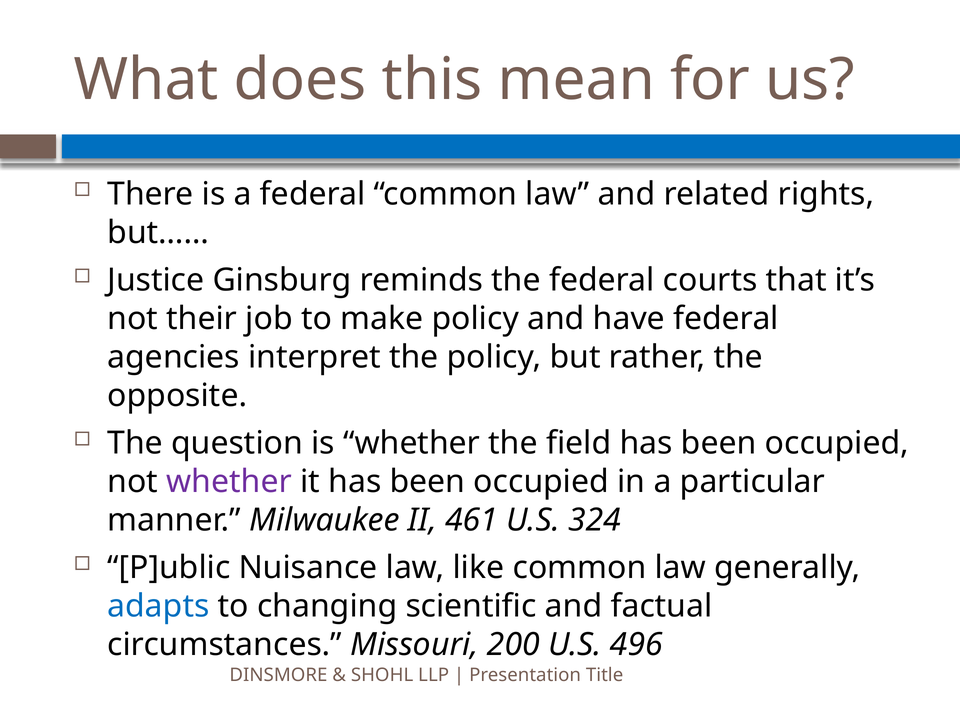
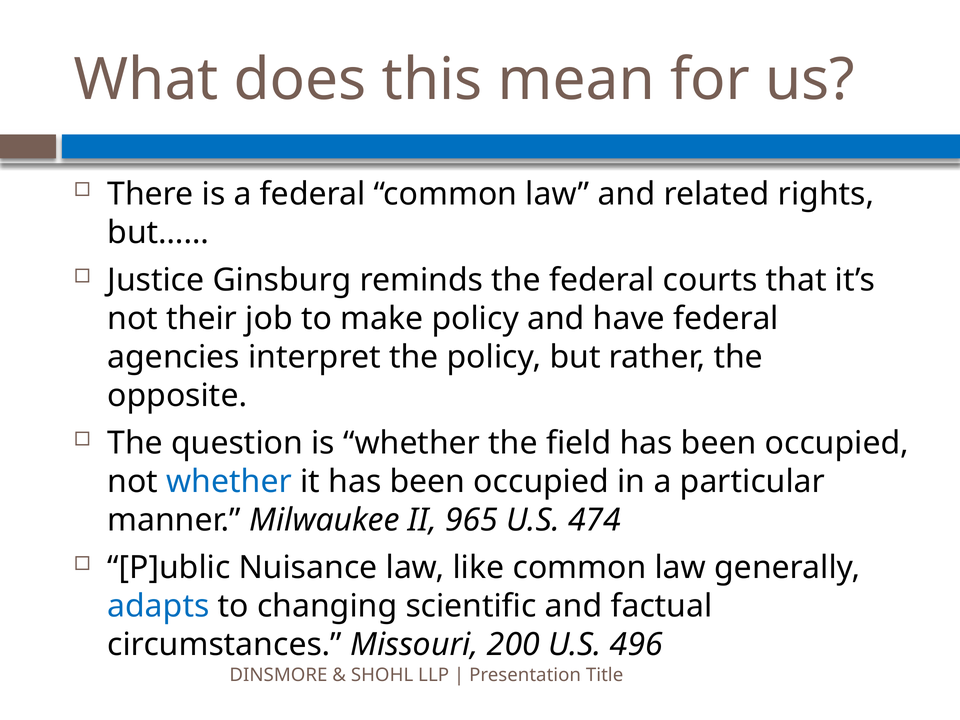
whether colour: purple -> blue (229, 482)
461: 461 -> 965 (472, 520)
324: 324 -> 474 (595, 520)
